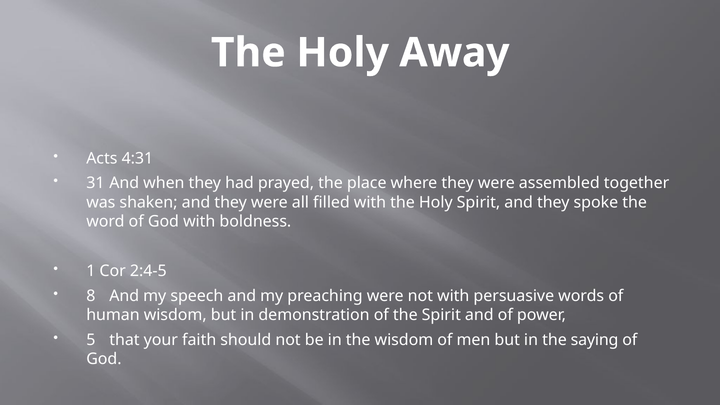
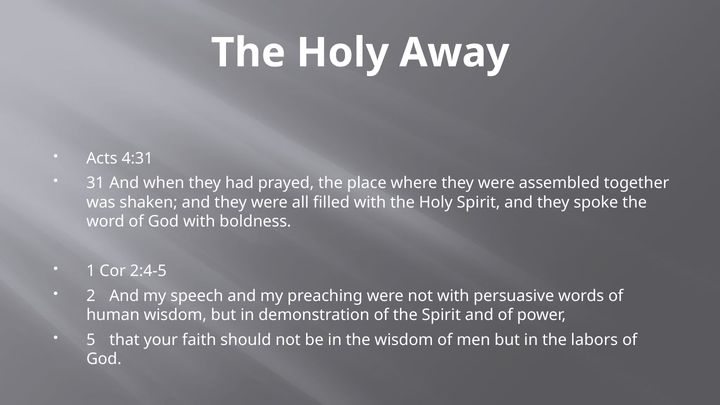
8: 8 -> 2 (91, 296)
saying: saying -> labors (594, 340)
